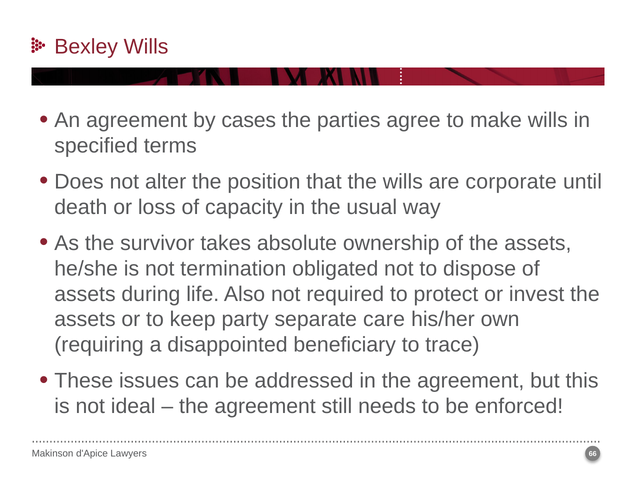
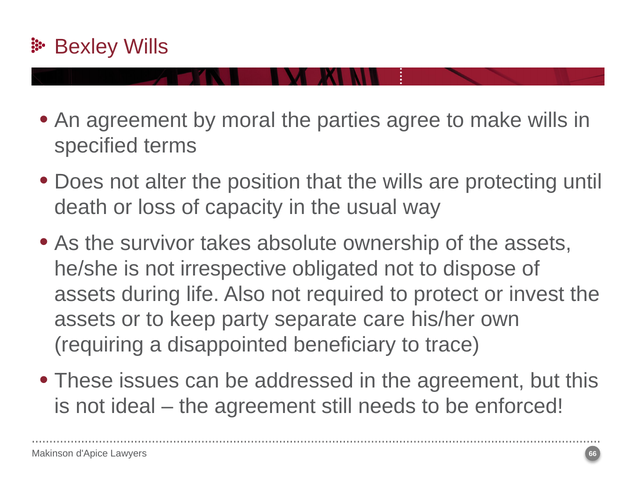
cases: cases -> moral (249, 120)
corporate: corporate -> protecting (511, 182)
termination: termination -> irrespective (233, 269)
